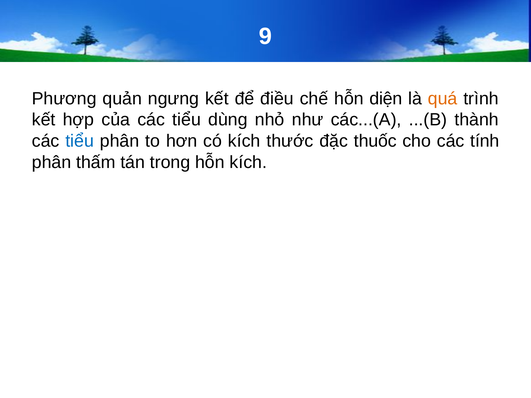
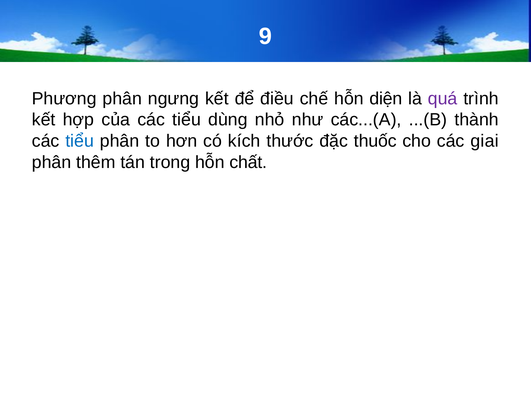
Phương quản: quản -> phân (122, 99)
quá colour: orange -> purple (443, 99)
tính: tính -> giai (485, 141)
thấm: thấm -> thêm (96, 162)
hỗn kích: kích -> chất (248, 162)
